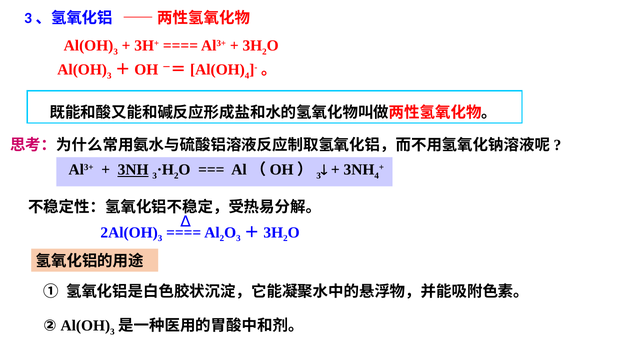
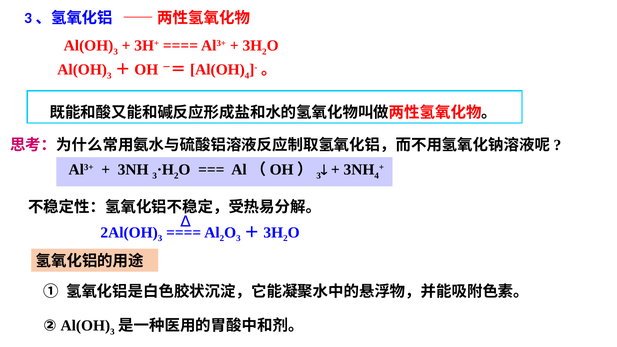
3NH underline: present -> none (133, 170)
